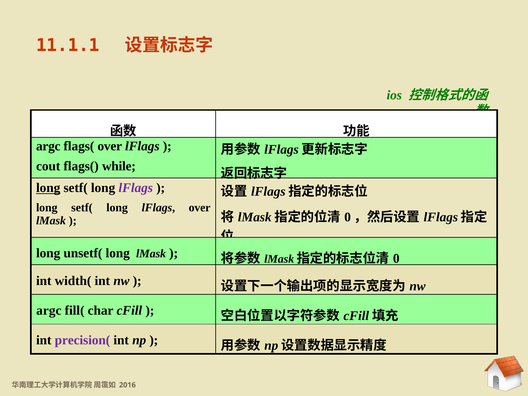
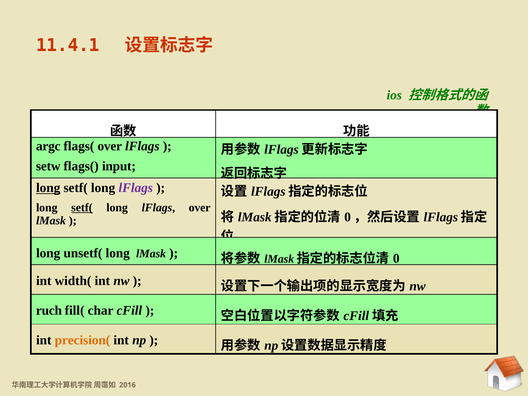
11.1.1: 11.1.1 -> 11.4.1 (68, 45)
cout: cout -> setw (48, 166)
while: while -> input (119, 166)
setf( underline: none -> present (82, 208)
argc: argc -> ruch (49, 310)
precision( colour: purple -> orange (82, 340)
